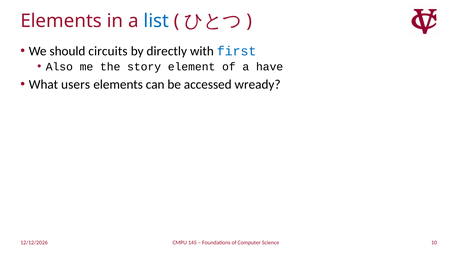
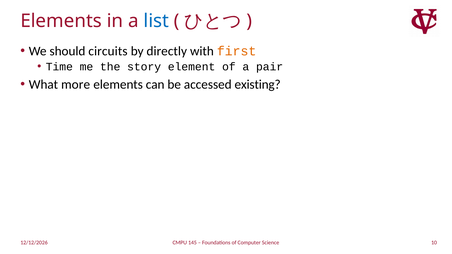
first colour: blue -> orange (237, 51)
Also: Also -> Time (59, 67)
have: have -> pair (270, 67)
users: users -> more (76, 85)
wready: wready -> existing (258, 85)
